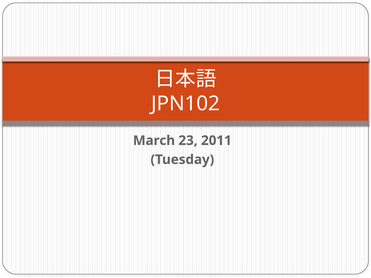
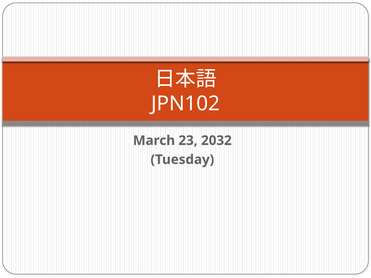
2011: 2011 -> 2032 (216, 141)
